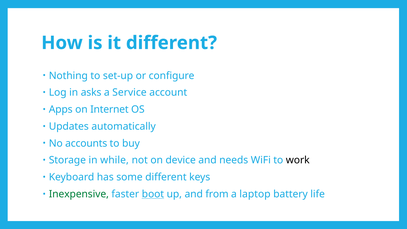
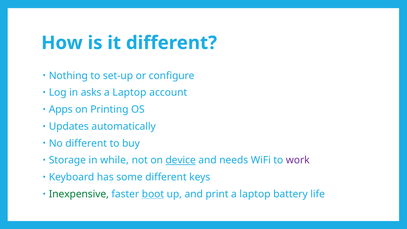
Service: Service -> Laptop (129, 93)
Internet: Internet -> Printing (109, 109)
No accounts: accounts -> different (86, 143)
device underline: none -> present (181, 160)
work colour: black -> purple (298, 160)
from: from -> print (217, 194)
